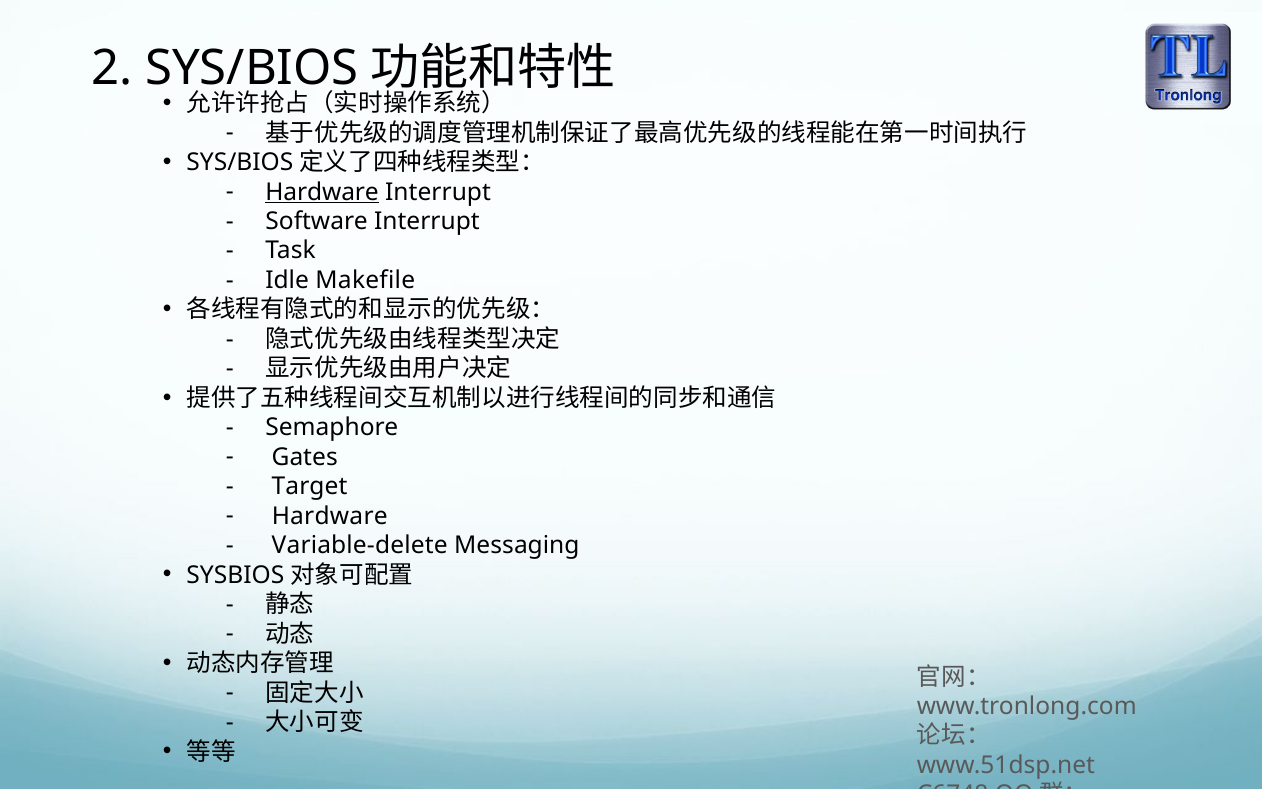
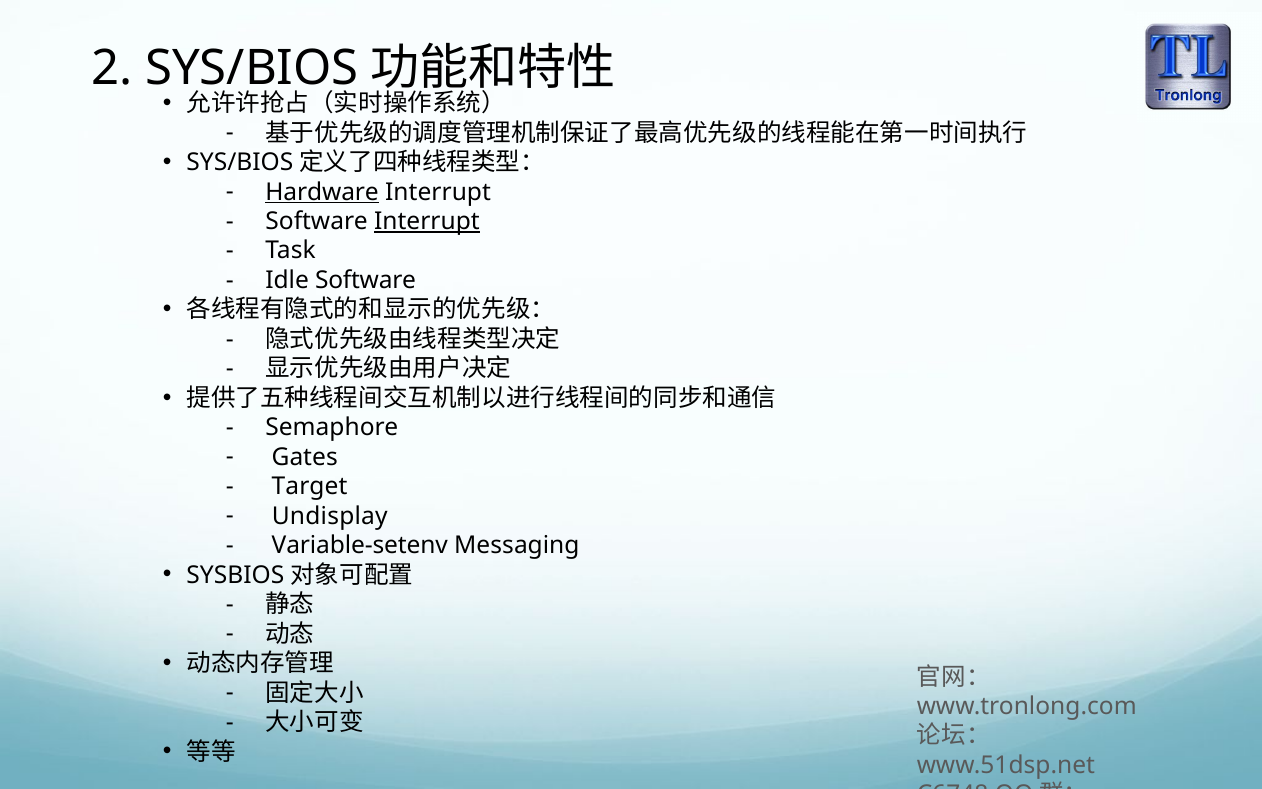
Interrupt underline: none -> present (427, 221)
Idle Makefile: Makefile -> Software (366, 280)
Hardware: Hardware -> Undisplay (330, 516)
Variable-delete: Variable-delete -> Variable-setenv (360, 545)
